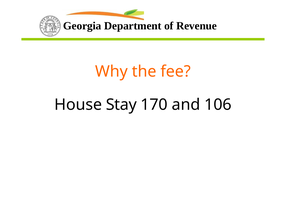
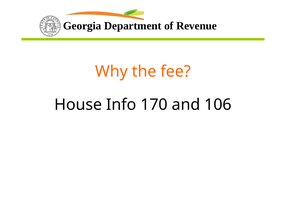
Stay: Stay -> Info (121, 105)
